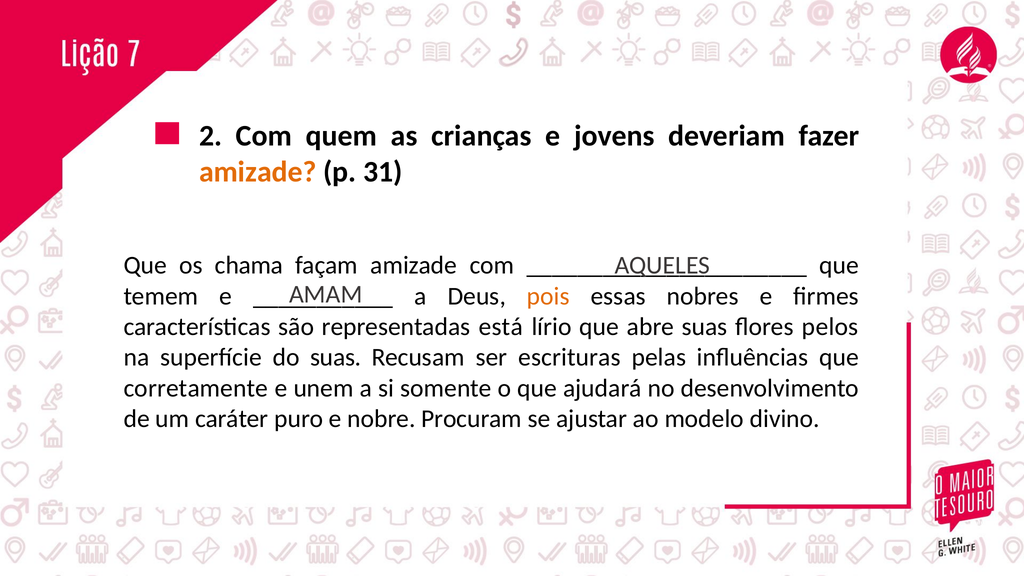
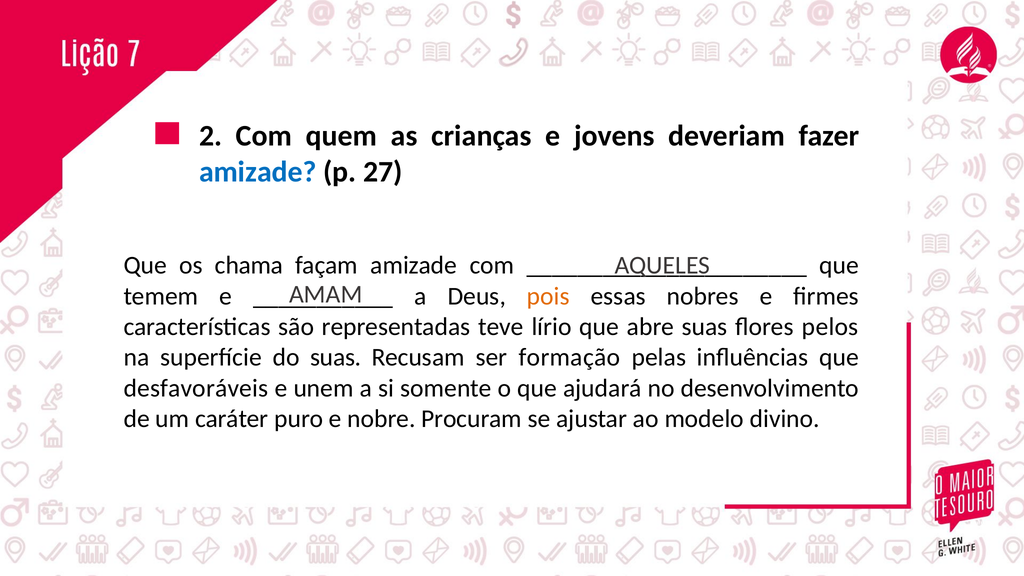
amizade colour: orange -> blue (258, 172)
31: 31 -> 27 (383, 172)
está: está -> teve (501, 327)
escrituras: escrituras -> formação (569, 358)
corretamente: corretamente -> desfavoráveis (196, 388)
